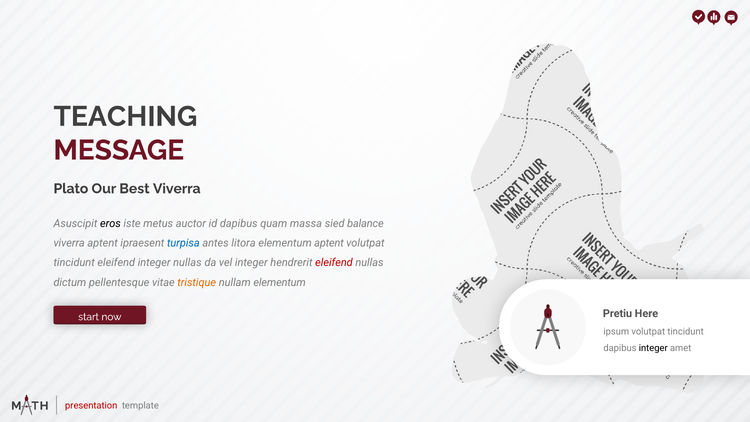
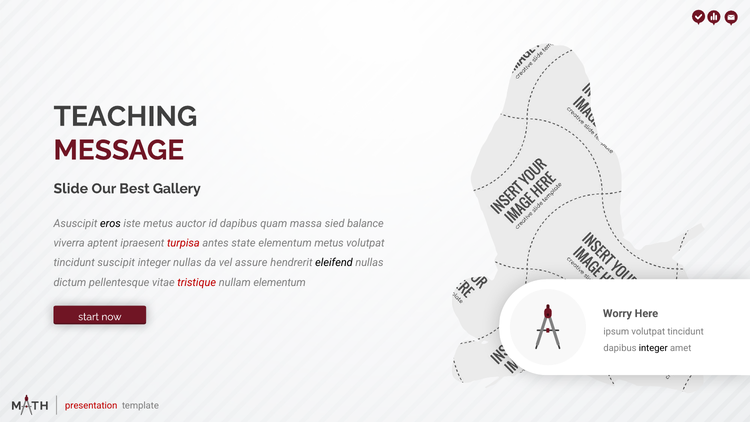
Plato: Plato -> Slide (71, 189)
Best Viverra: Viverra -> Gallery (177, 189)
turpisa colour: blue -> red (183, 243)
litora: litora -> state (243, 243)
elementum aptent: aptent -> metus (329, 243)
tincidunt eleifend: eleifend -> suscipit (116, 263)
vel integer: integer -> assure (251, 263)
eleifend colour: red -> black (334, 263)
tristique colour: orange -> red (197, 282)
Pretiu: Pretiu -> Worry (617, 313)
